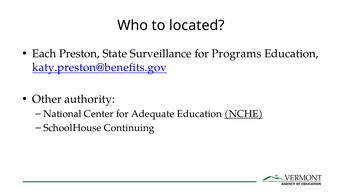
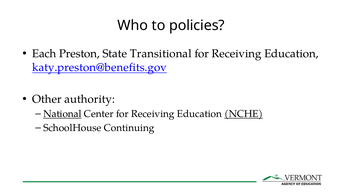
located: located -> policies (197, 26)
Surveillance: Surveillance -> Transitional (161, 54)
Programs: Programs -> Receiving (237, 54)
National underline: none -> present (62, 114)
Center for Adequate: Adequate -> Receiving (153, 114)
